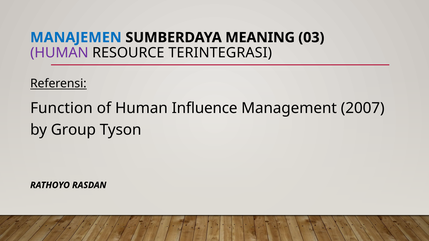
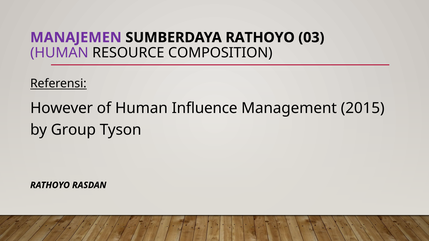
MANAJEMEN colour: blue -> purple (76, 38)
SUMBERDAYA MEANING: MEANING -> RATHOYO (260, 38)
TERINTEGRASI: TERINTEGRASI -> COMPOSITION (220, 53)
Function: Function -> However (62, 108)
2007: 2007 -> 2015 (363, 108)
